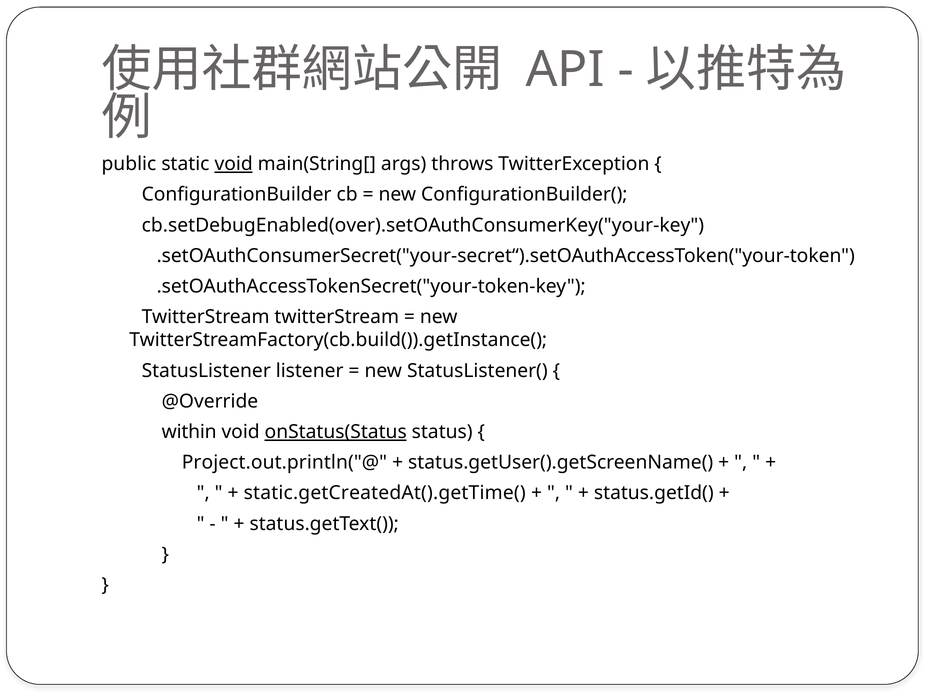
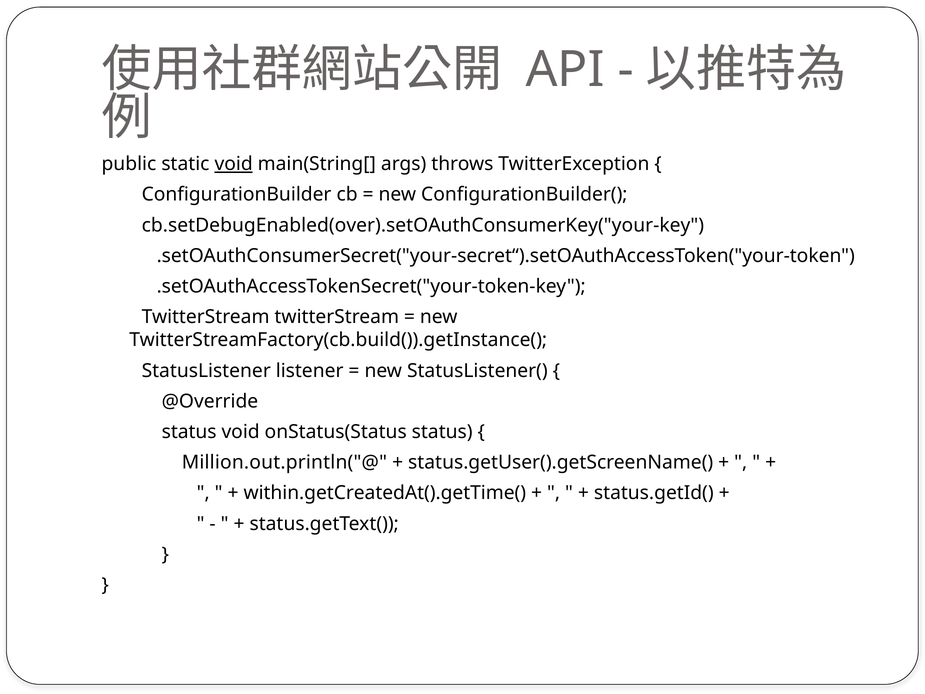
within: within -> status (189, 432)
onStatus(Status underline: present -> none (336, 432)
Project.out.println("@: Project.out.println("@ -> Million.out.println("@ (284, 462)
static.getCreatedAt().getTime(: static.getCreatedAt().getTime( -> within.getCreatedAt().getTime( (385, 493)
